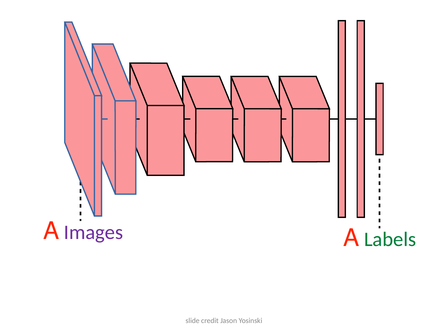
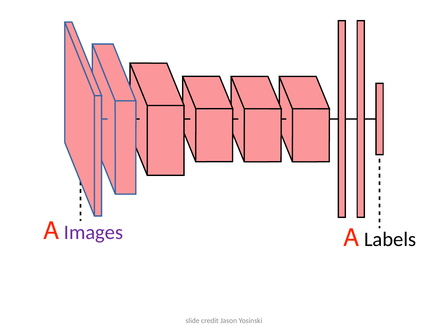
Labels colour: green -> black (390, 240)
